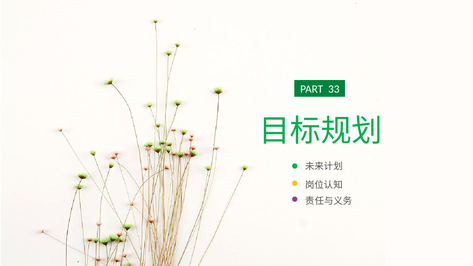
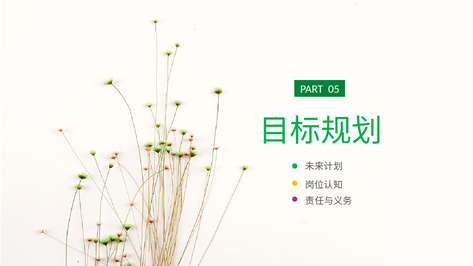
33: 33 -> 05 (334, 89)
